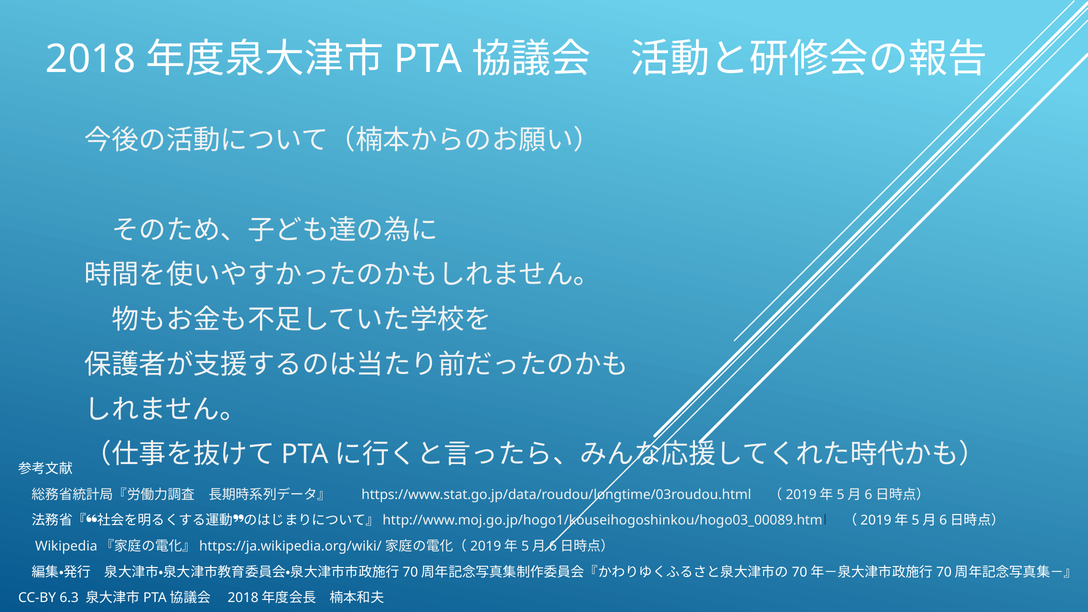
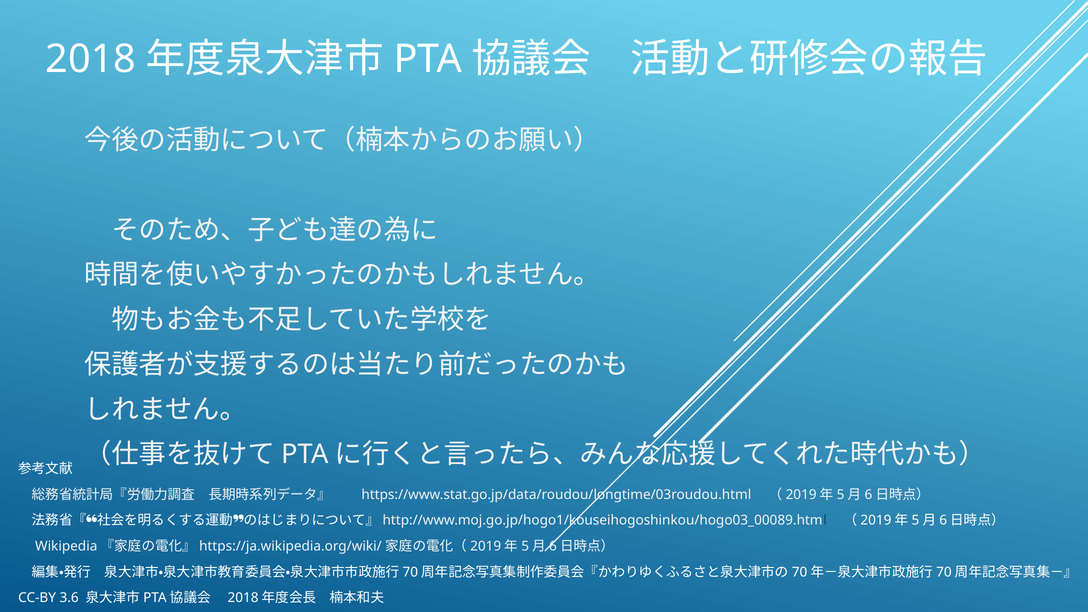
6.3: 6.3 -> 3.6 (69, 598)
